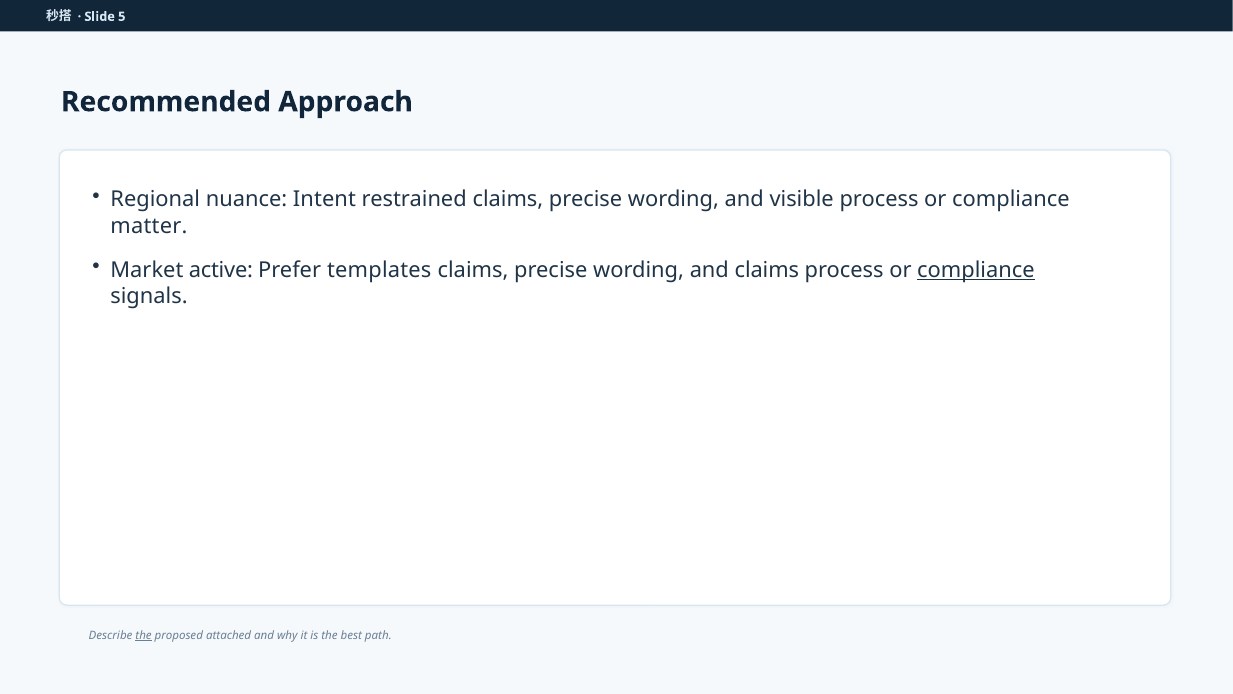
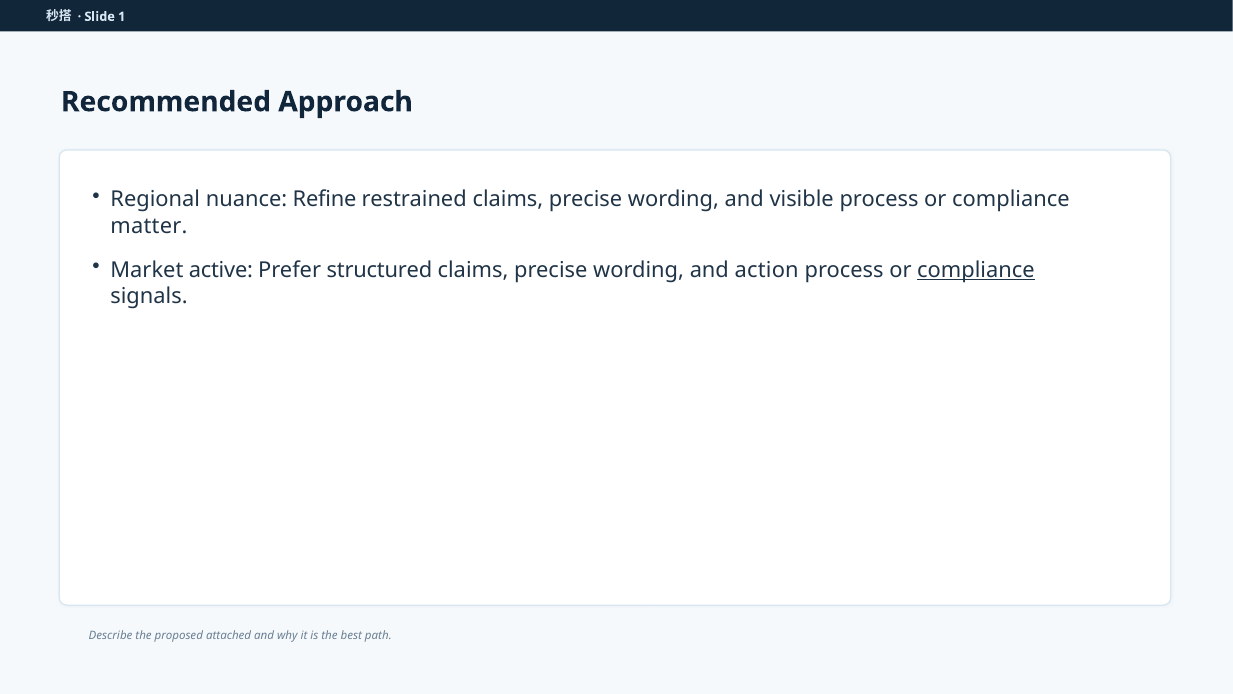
5: 5 -> 1 (122, 17)
Intent: Intent -> Refine (325, 200)
templates: templates -> structured (379, 270)
and claims: claims -> action (767, 270)
the underline: present -> none (144, 635)
